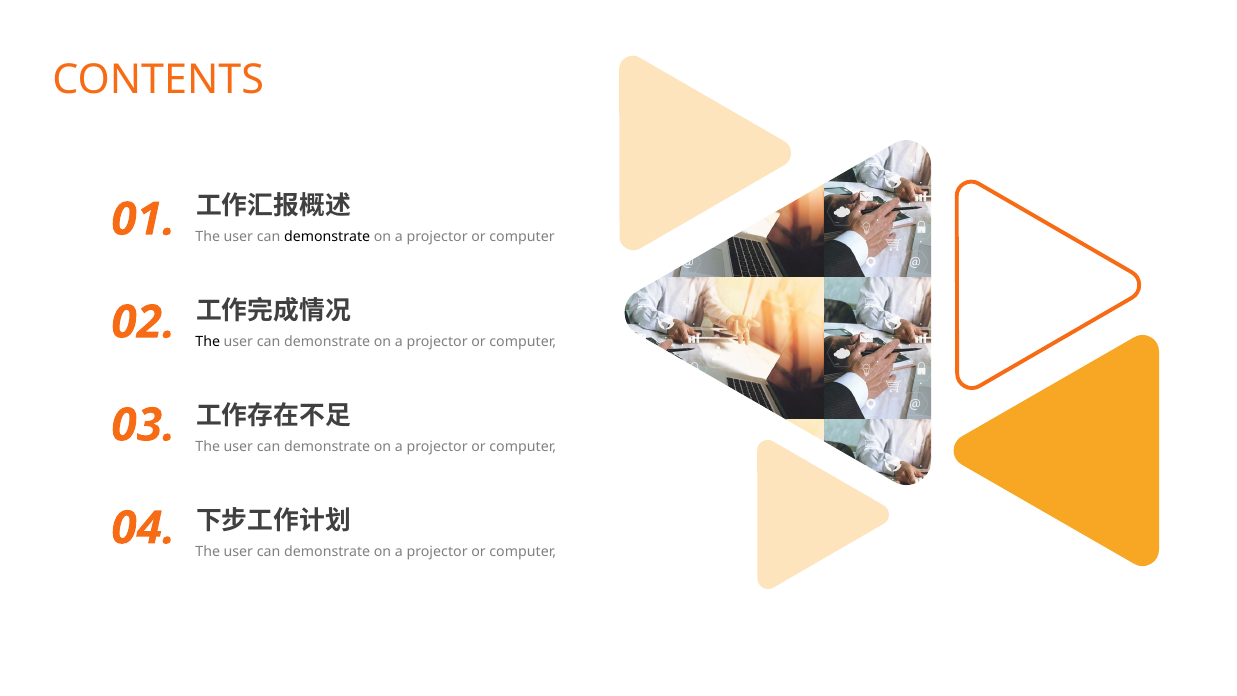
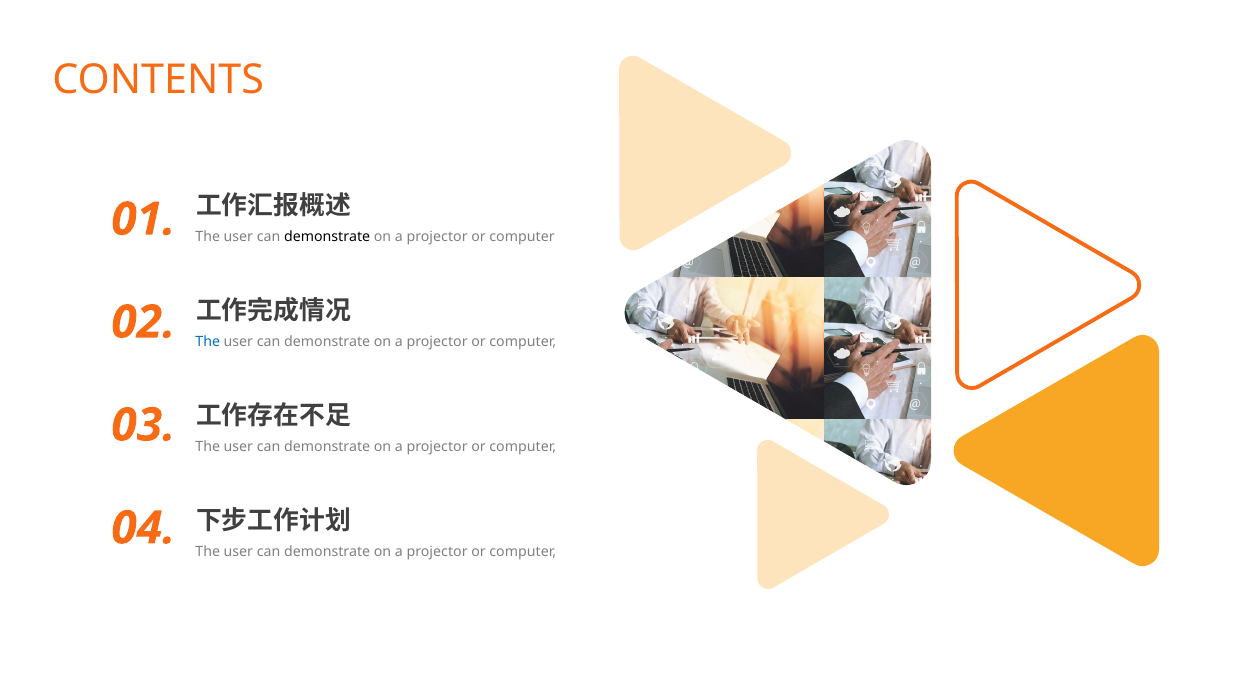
The colour: black -> blue (208, 342)
